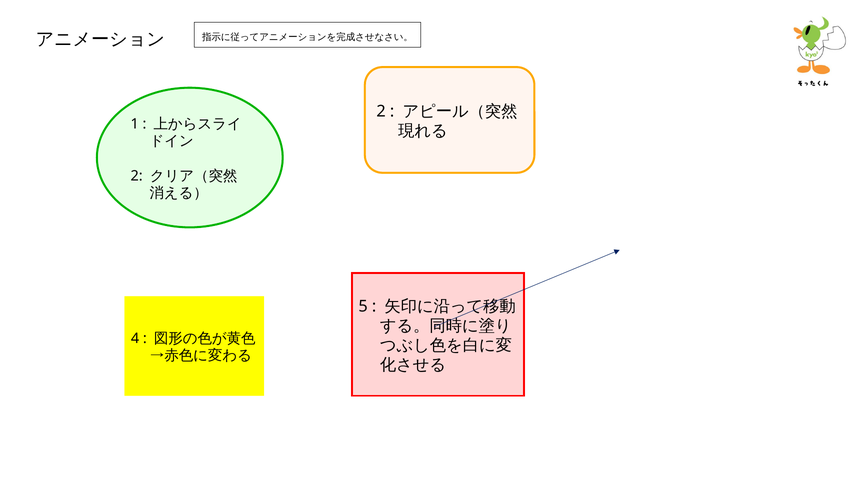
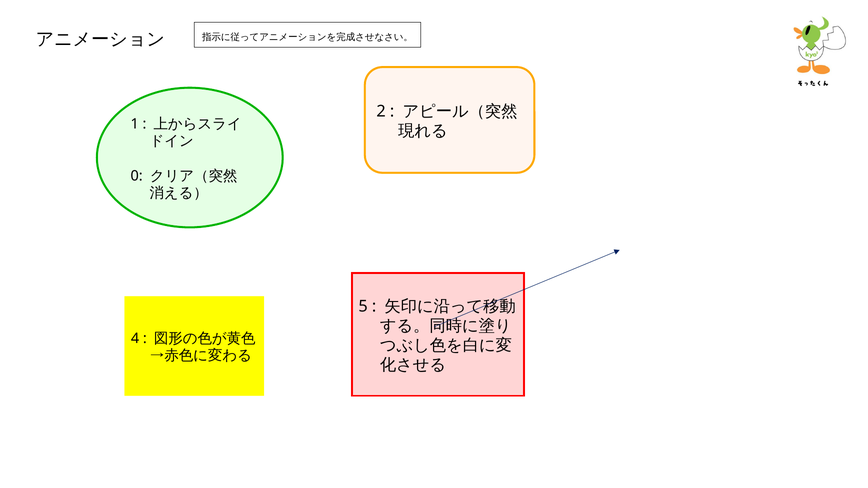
2: 2 -> 0 (137, 176)
